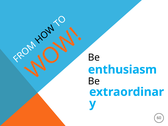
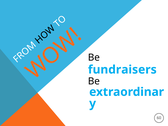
enthusiasm: enthusiasm -> fundraisers (122, 70)
